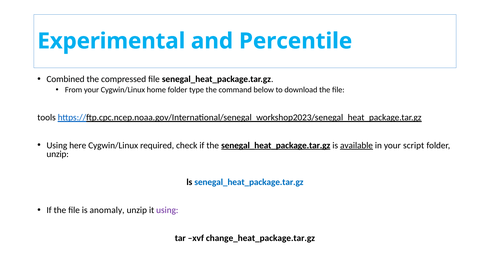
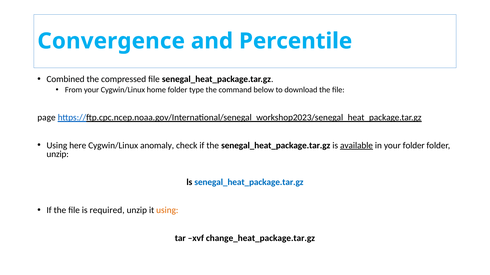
Experimental: Experimental -> Convergence (111, 41)
tools: tools -> page (46, 118)
required: required -> anomaly (157, 146)
senegal_heat_package.tar.gz underline: present -> none (276, 146)
your script: script -> folder (414, 146)
anomaly: anomaly -> required (107, 211)
using colour: purple -> orange (167, 211)
